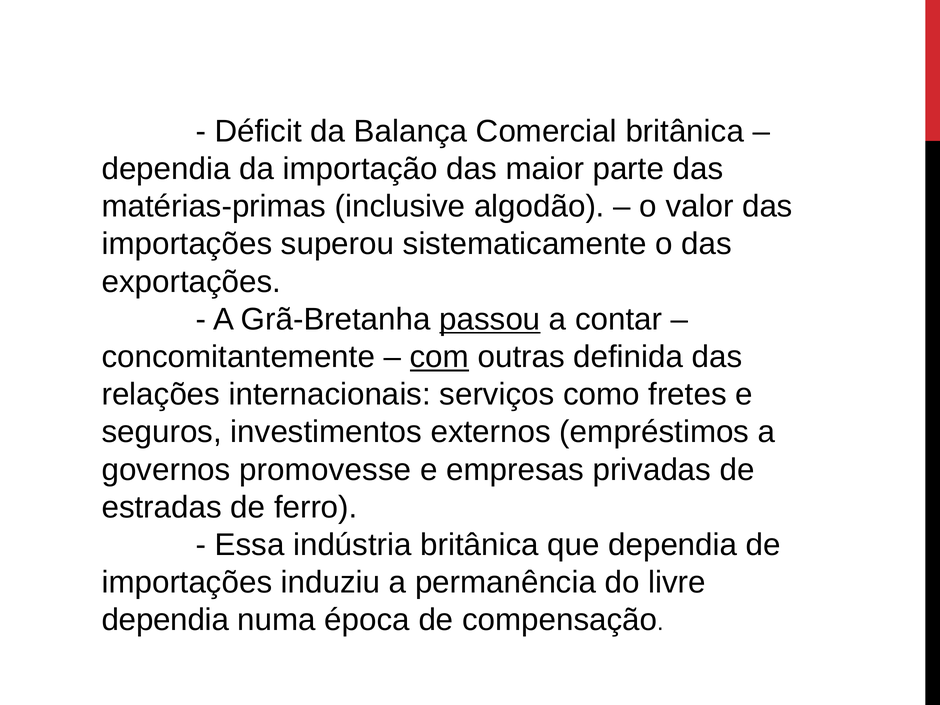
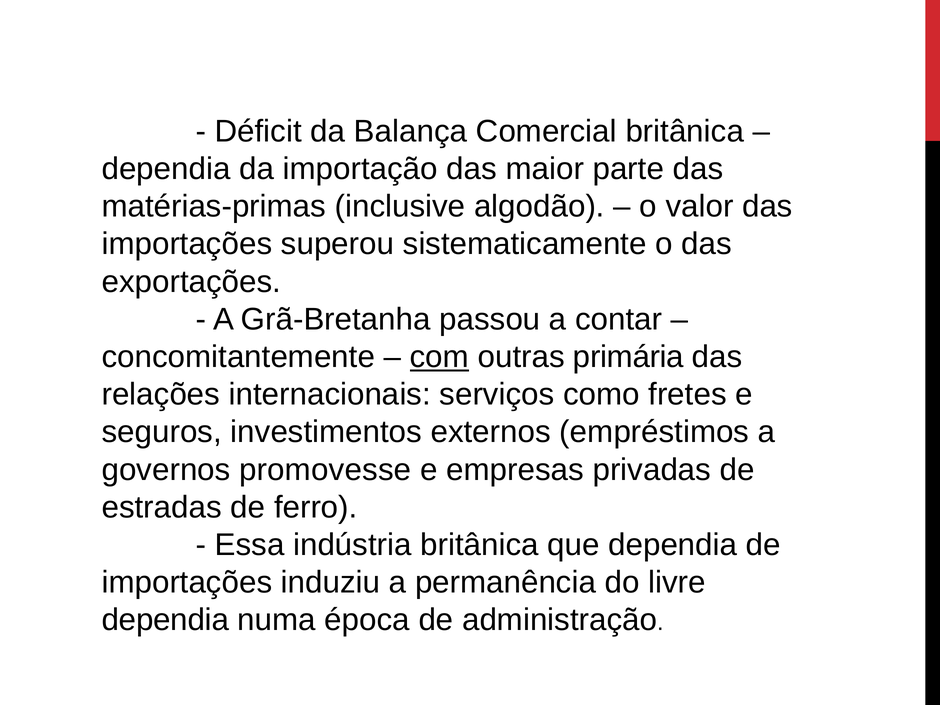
passou underline: present -> none (490, 319)
definida: definida -> primária (628, 357)
compensação: compensação -> administração (560, 620)
